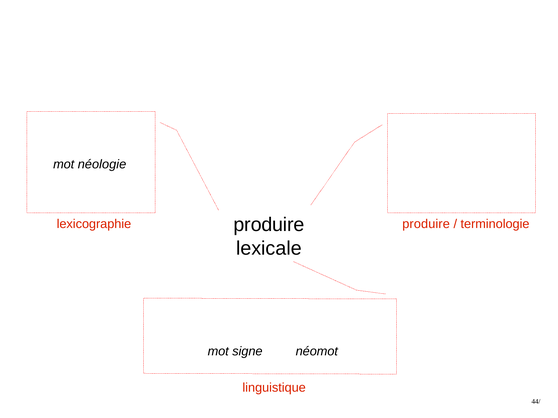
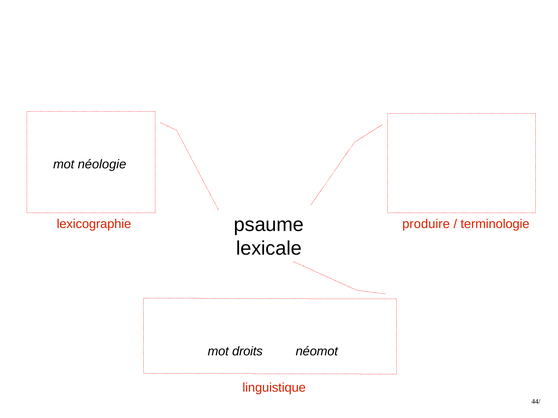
produire: produire -> psaume (269, 225)
signe: signe -> droits (247, 352)
